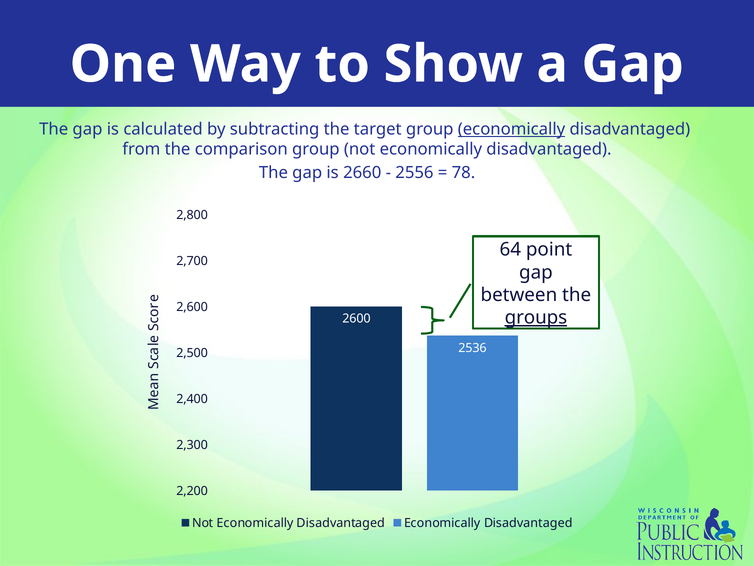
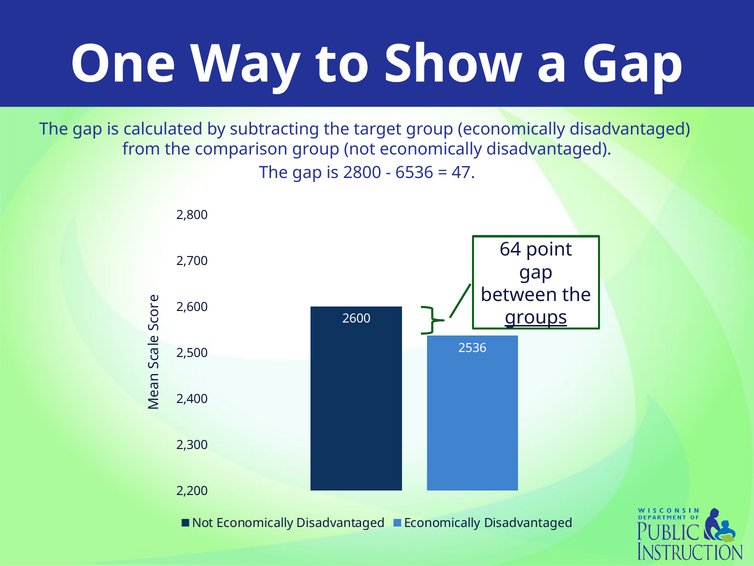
economically underline: present -> none (512, 129)
2660: 2660 -> 2800 (362, 173)
2556: 2556 -> 6536 (414, 173)
78: 78 -> 47 (463, 173)
